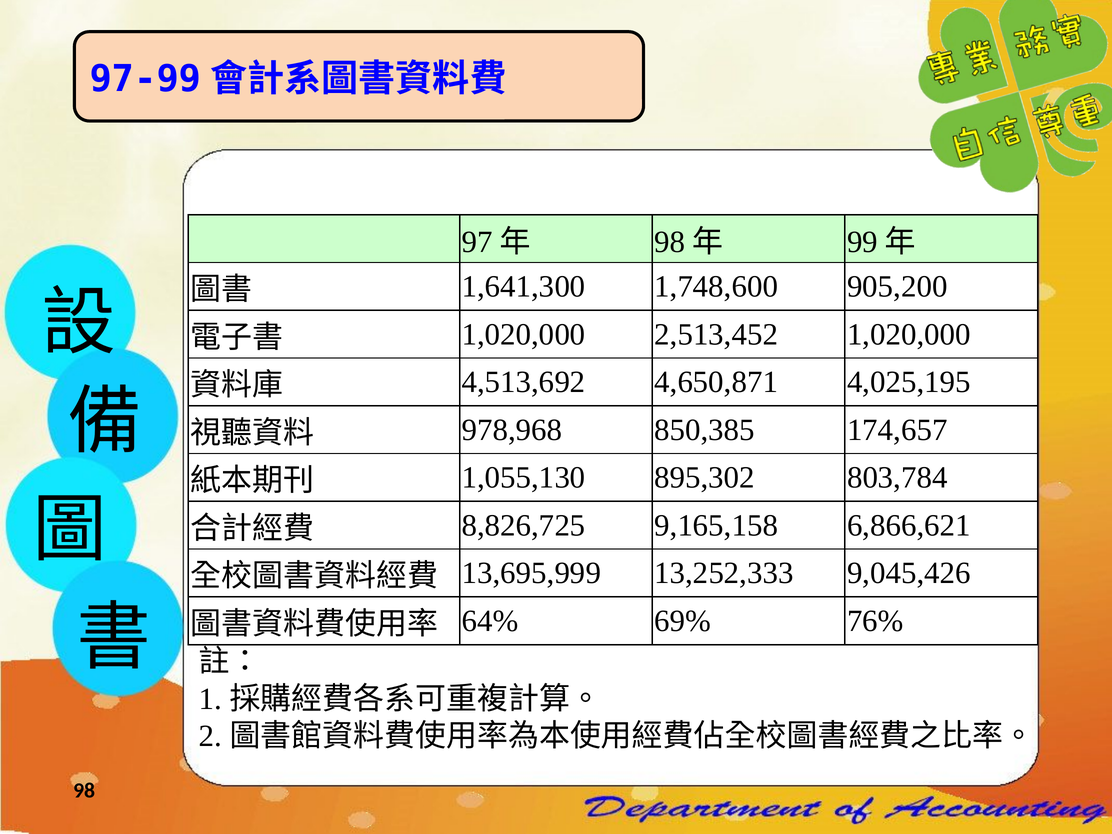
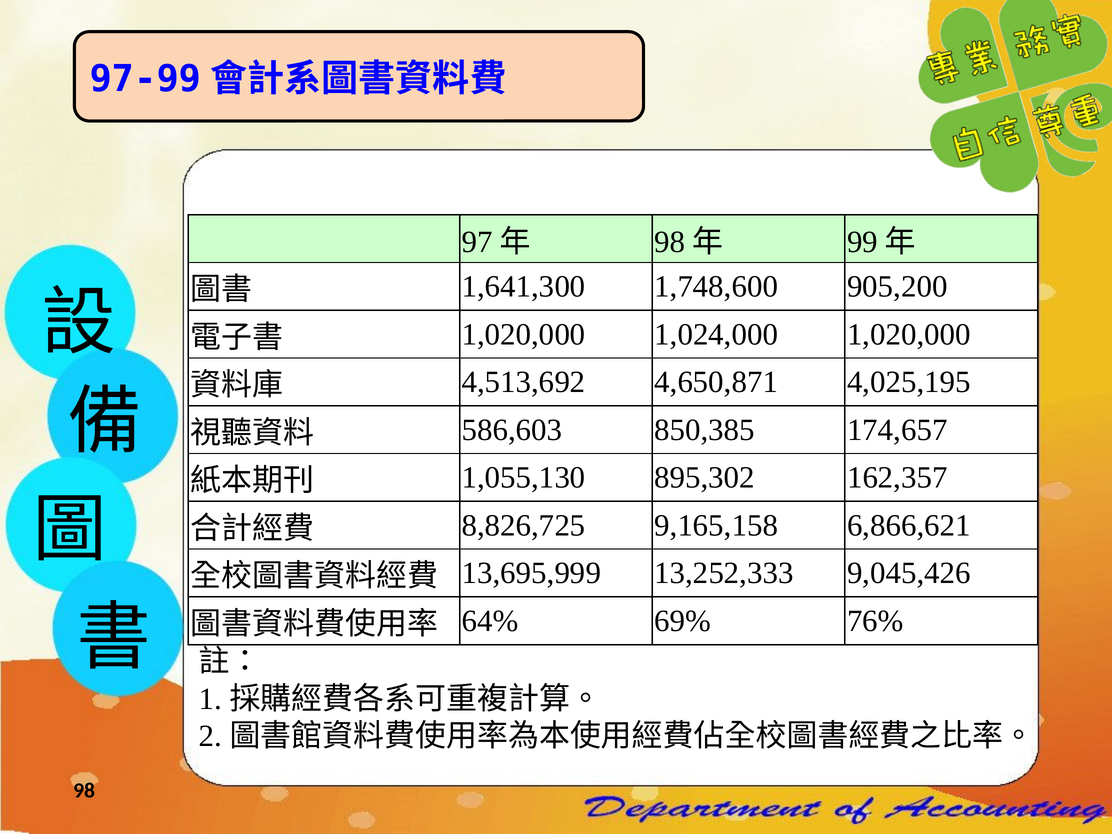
2,513,452: 2,513,452 -> 1,024,000 (716, 334)
978,968: 978,968 -> 586,603 (512, 430)
803,784: 803,784 -> 162,357 (897, 478)
